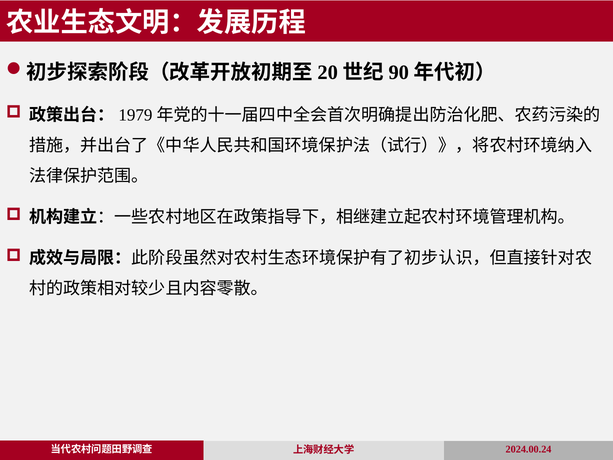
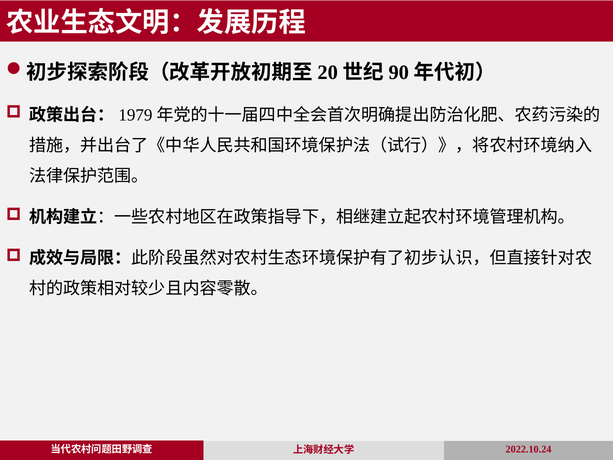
2024.00.24: 2024.00.24 -> 2022.10.24 (529, 449)
